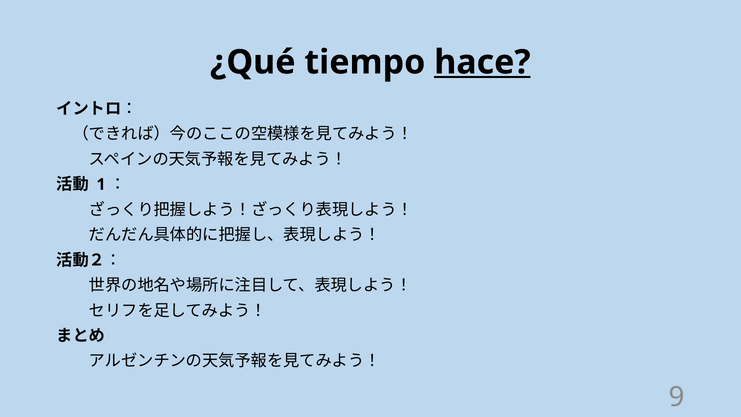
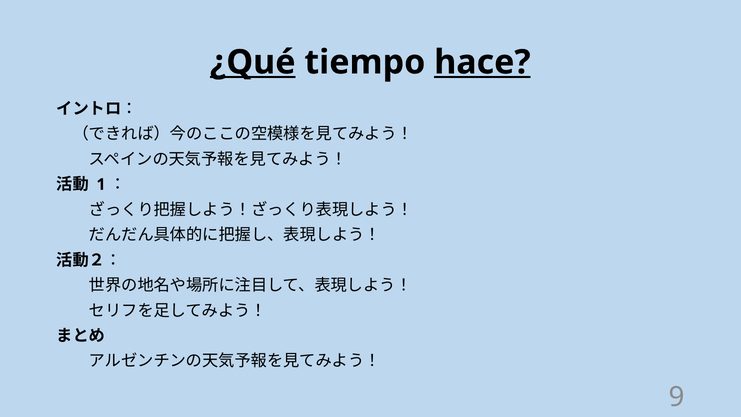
¿Qué underline: none -> present (253, 62)
